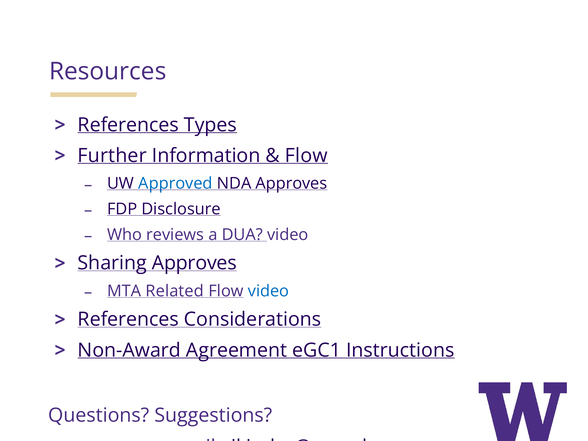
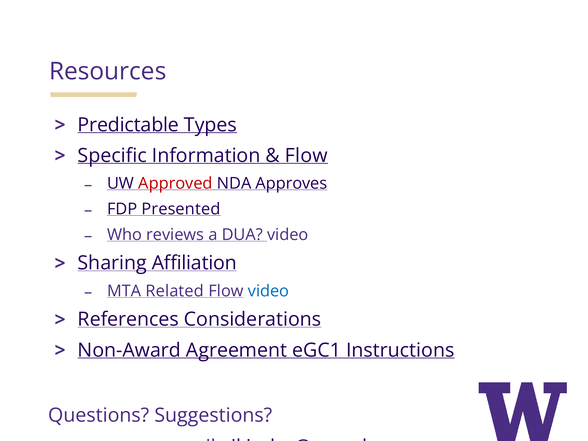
References: References -> Predictable (128, 125)
Further: Further -> Specific (112, 156)
Approved colour: blue -> red (175, 184)
Disclosure: Disclosure -> Presented (181, 209)
Sharing Approves: Approves -> Affiliation (194, 263)
